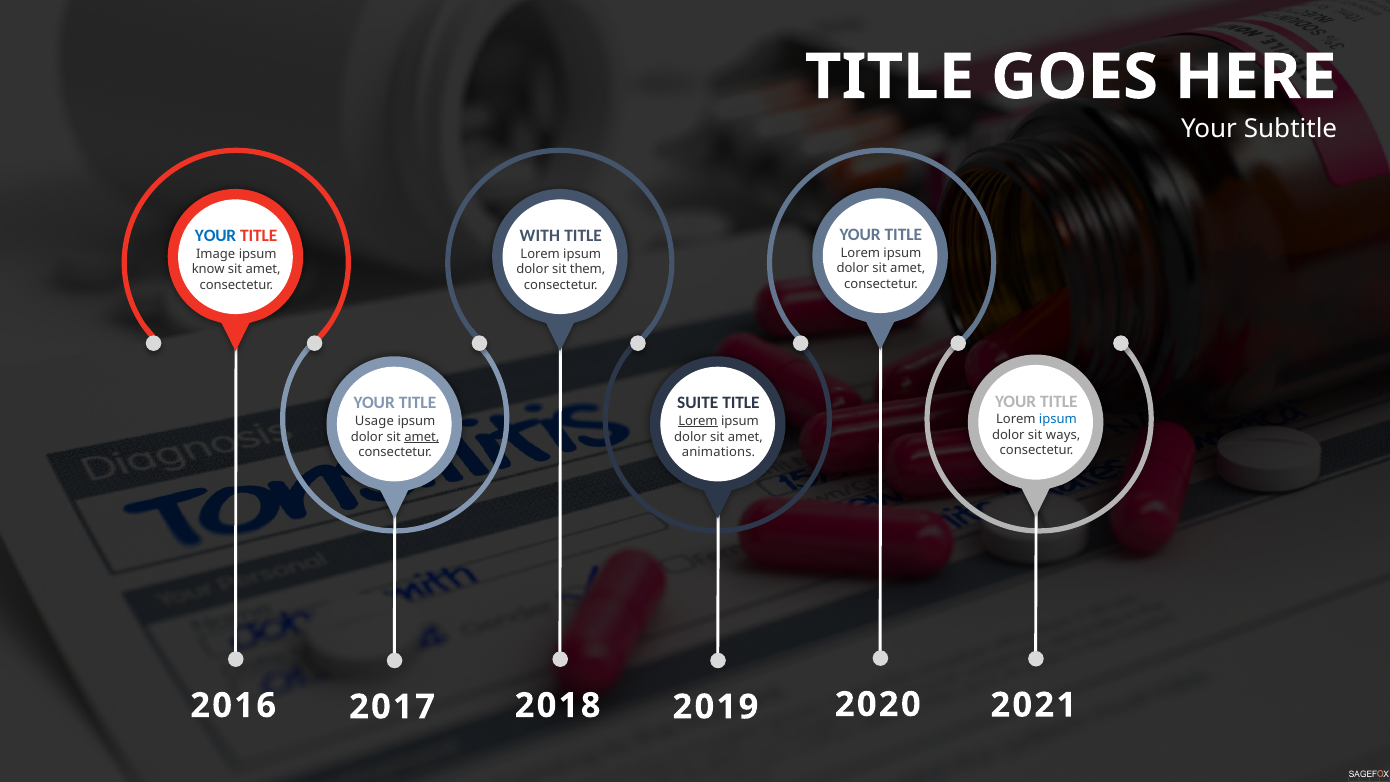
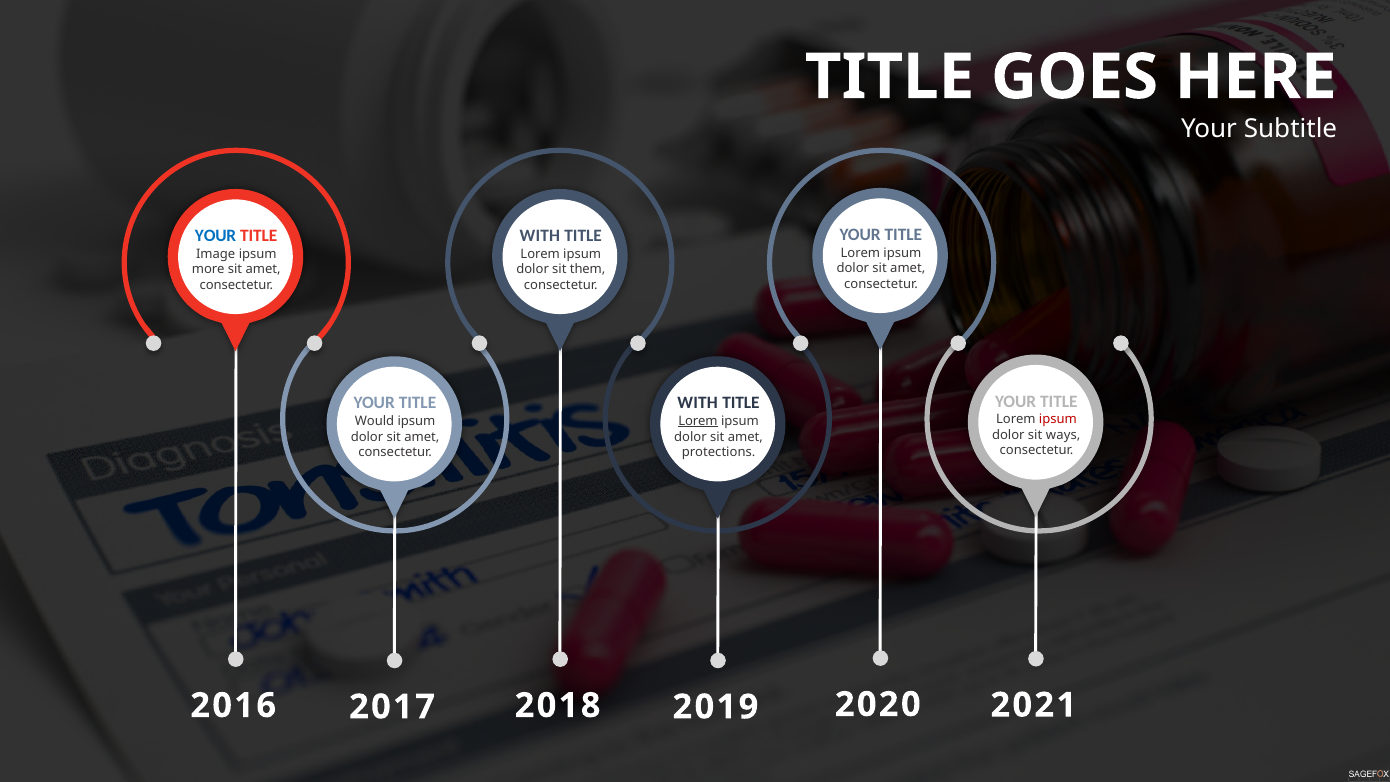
know: know -> more (208, 269)
SUITE: SUITE -> WITH (698, 403)
ipsum colour: blue -> red (1058, 419)
Usage: Usage -> Would (374, 421)
amet underline: present -> none (422, 437)
animations: animations -> protections (719, 452)
